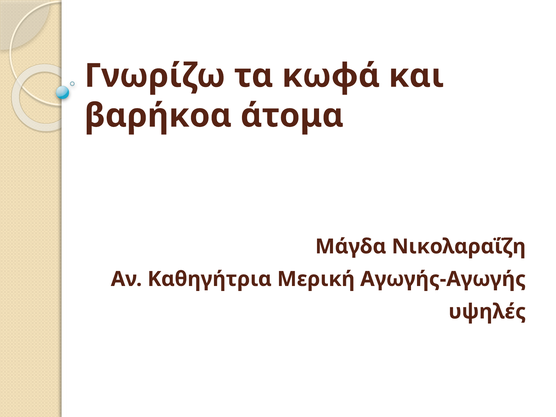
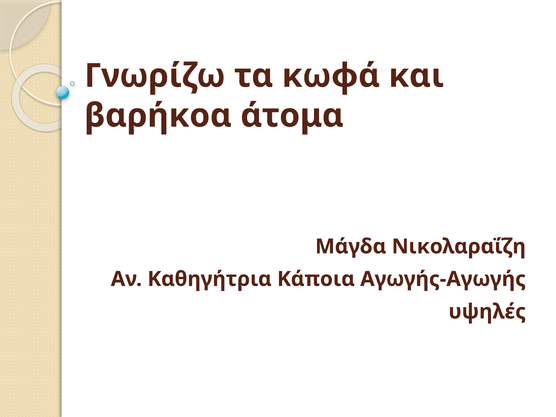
Μερική: Μερική -> Κάποια (316, 279)
